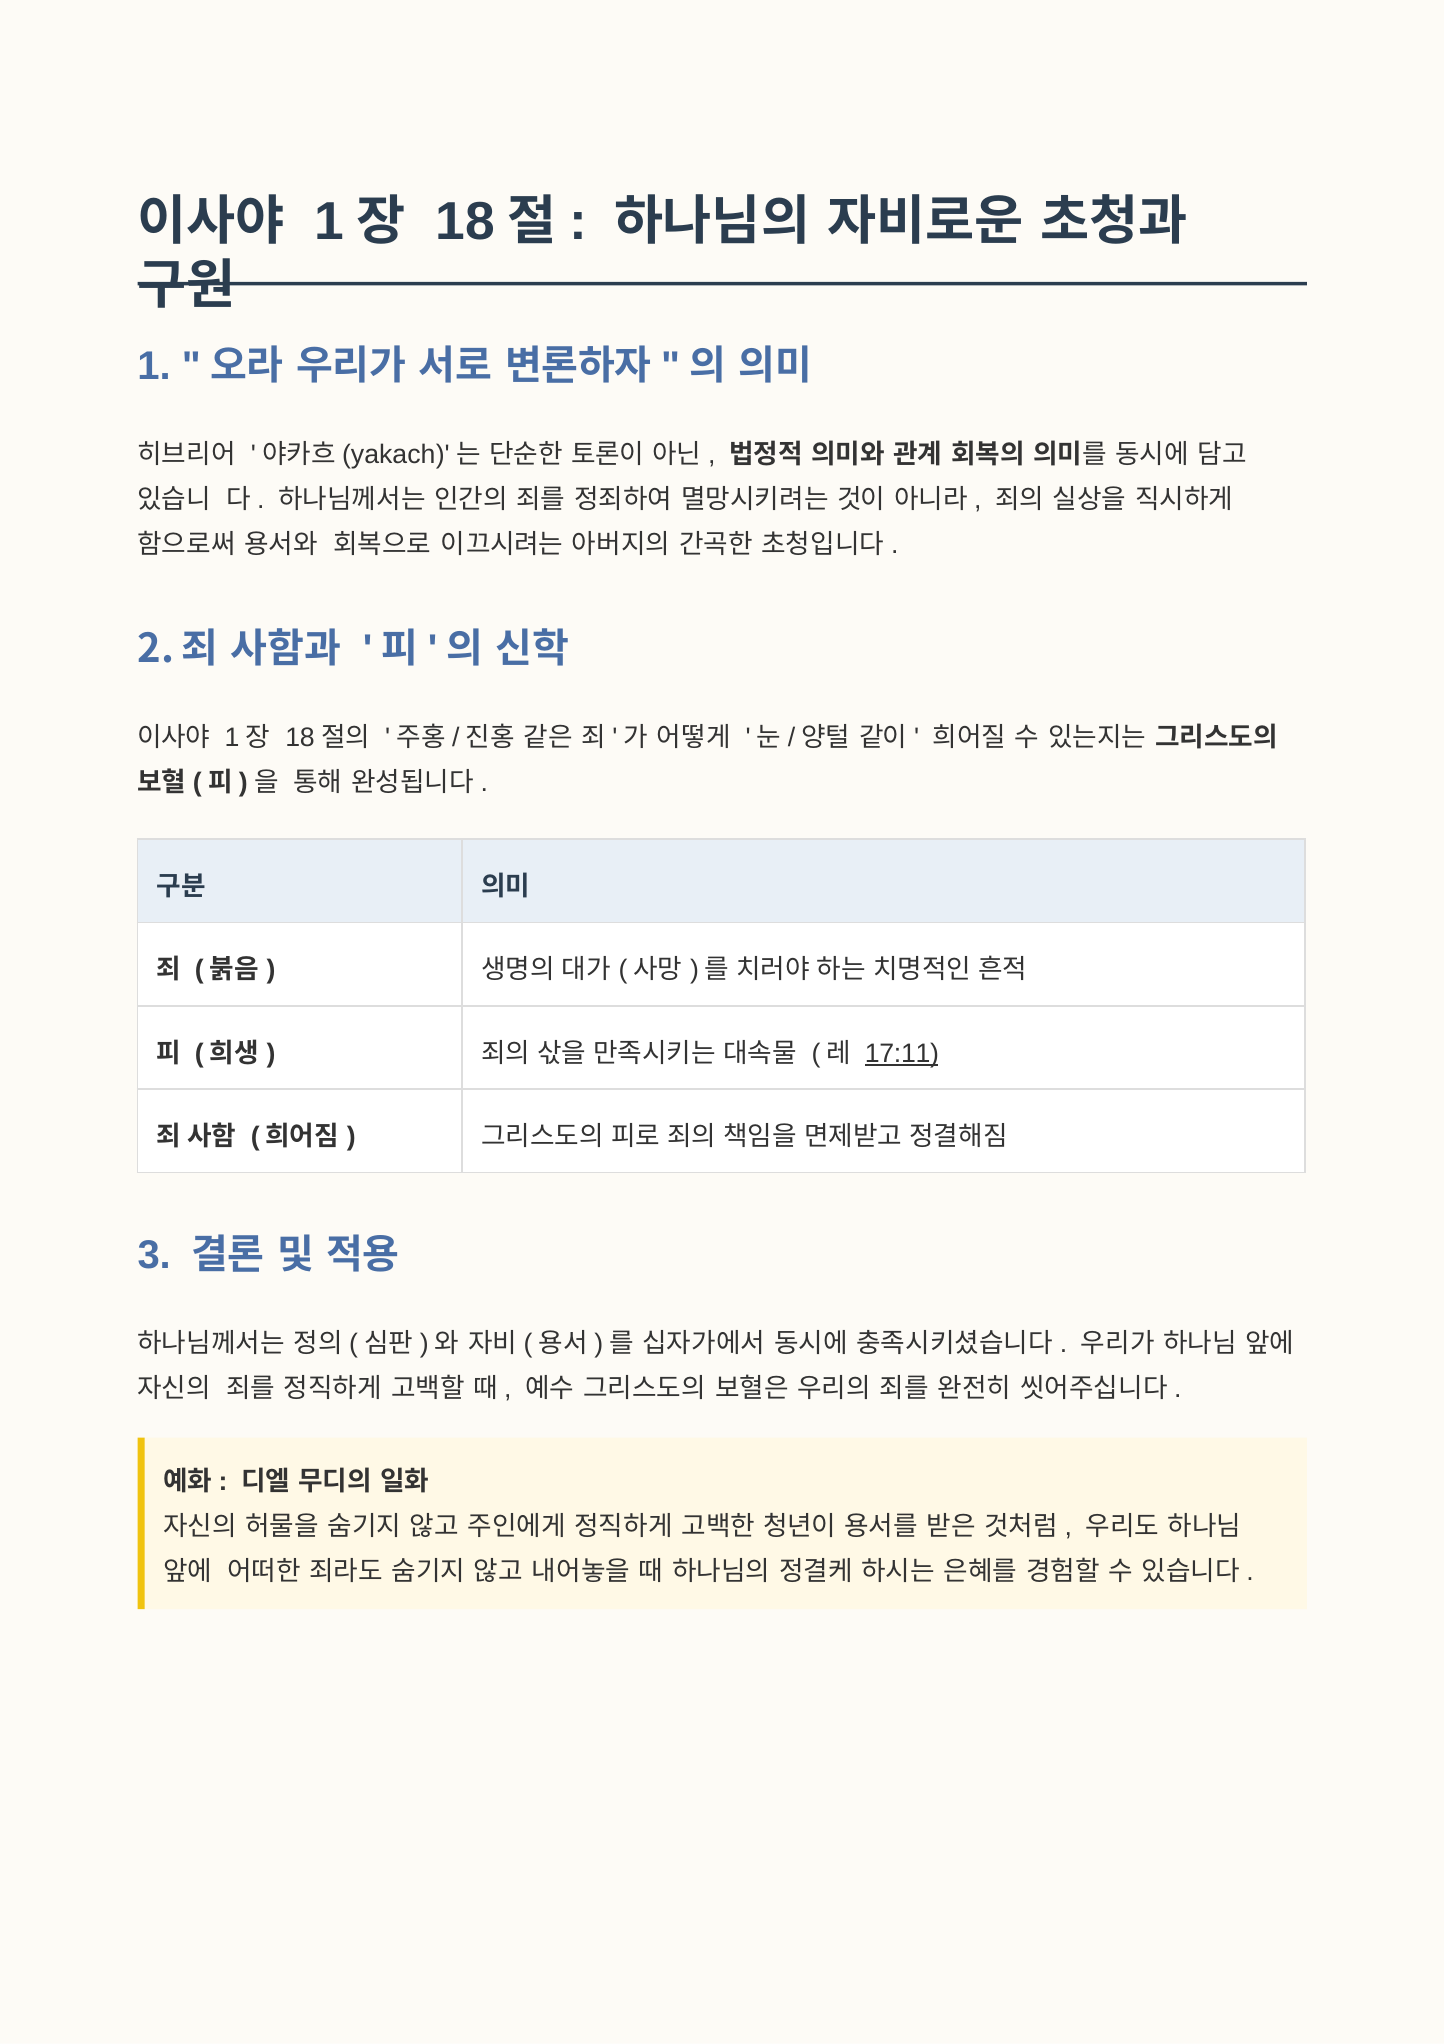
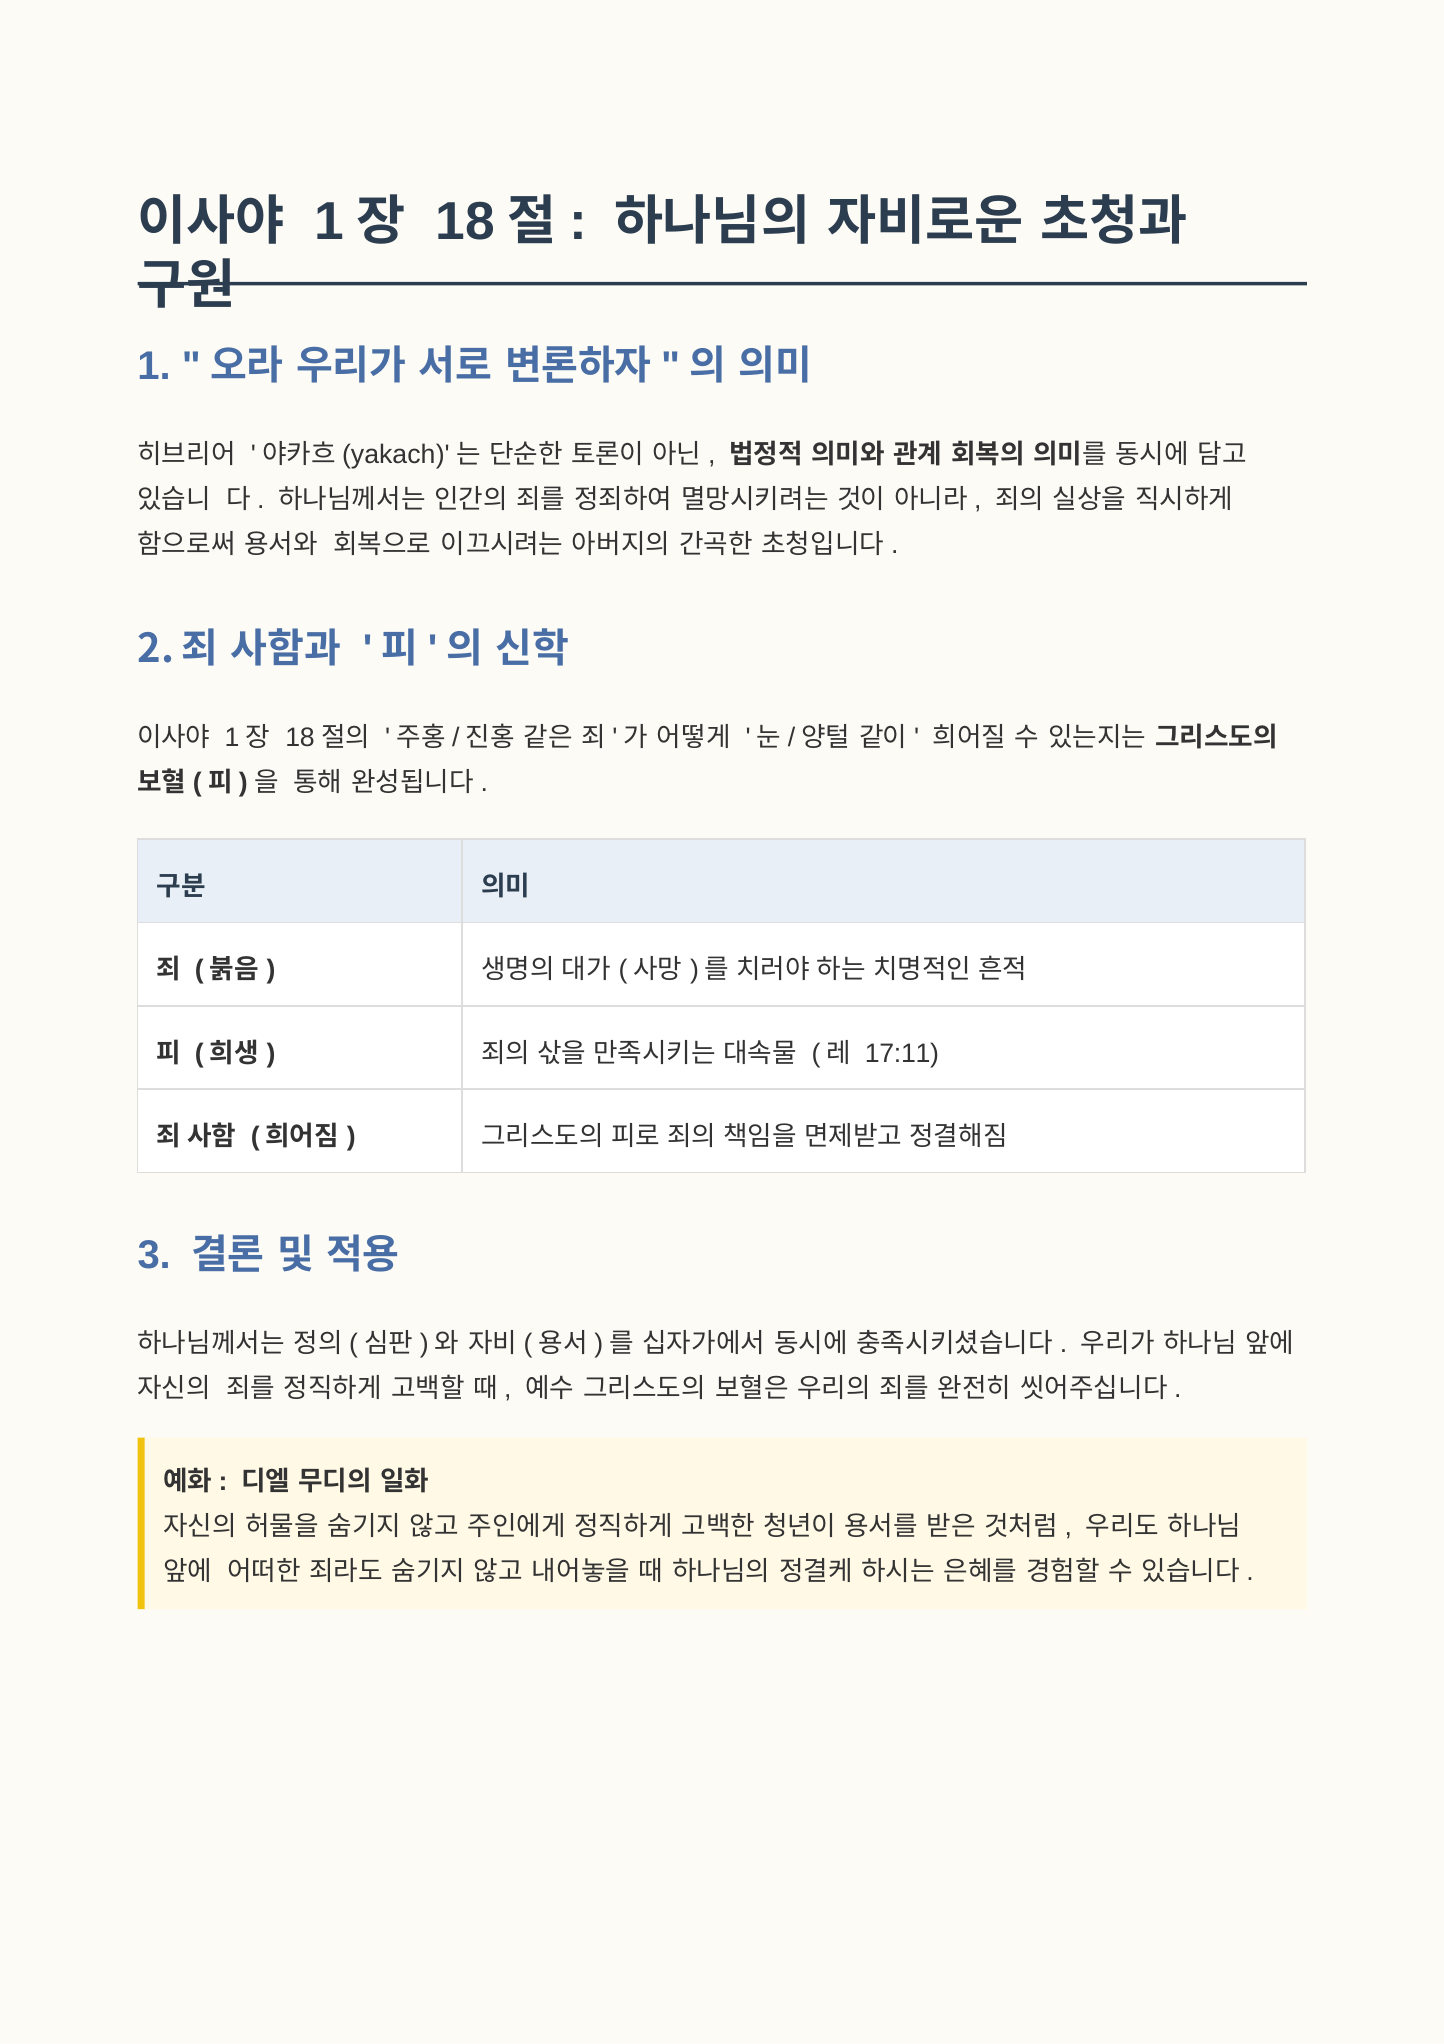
17:11 underline: present -> none (902, 1053)
